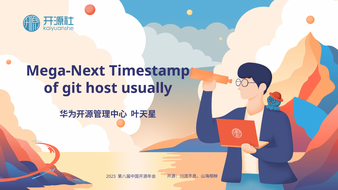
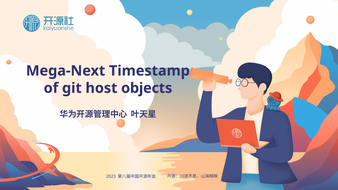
usually: usually -> objects (147, 88)
